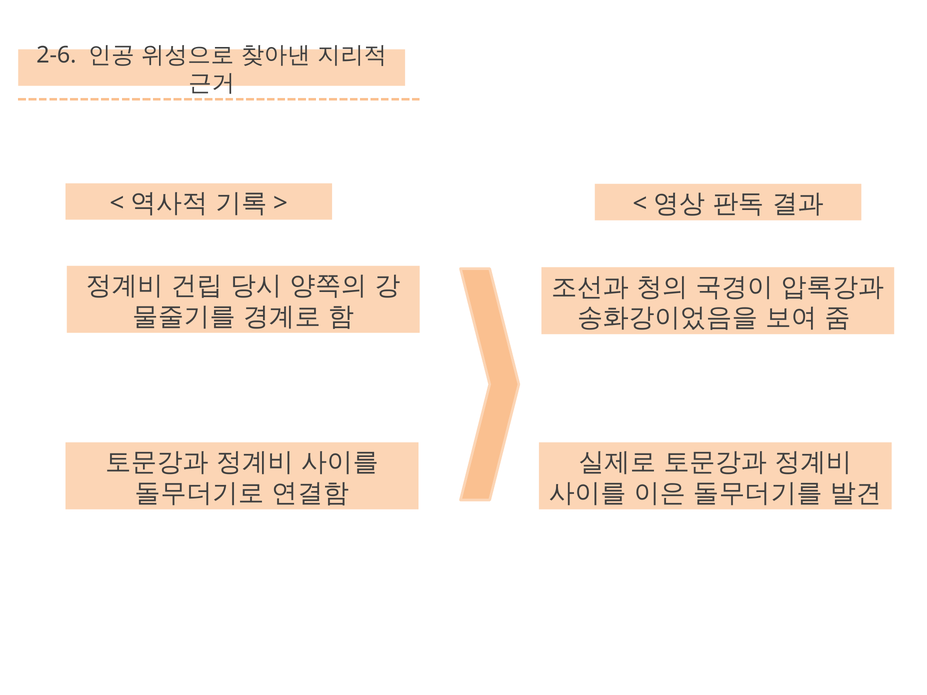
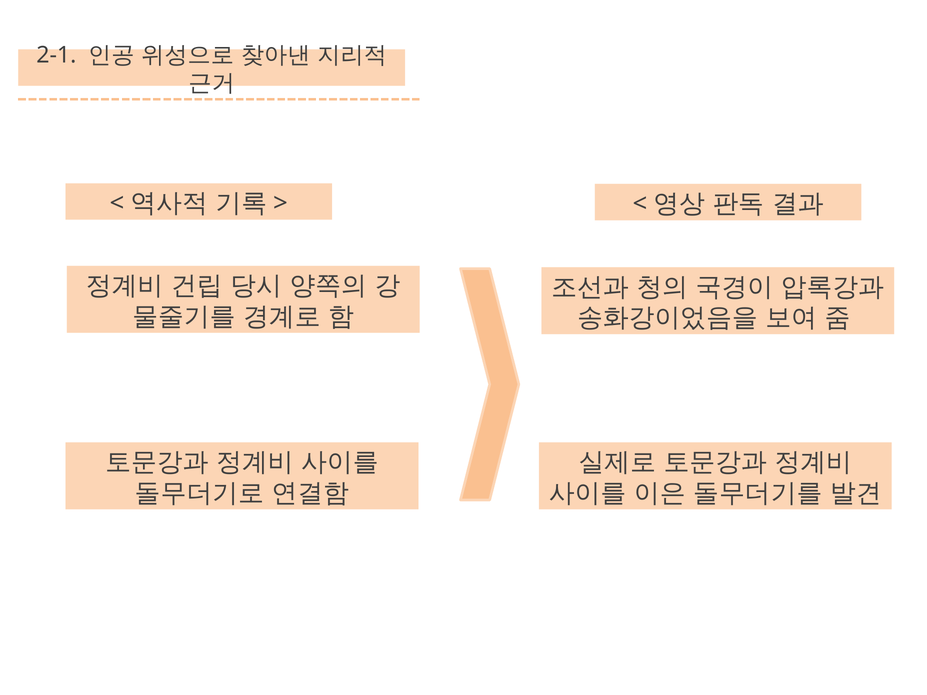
2-6: 2-6 -> 2-1 (56, 55)
